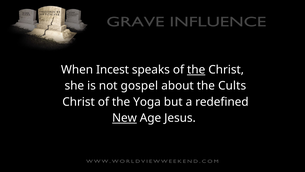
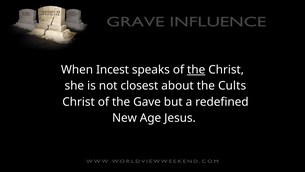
gospel: gospel -> closest (139, 86)
Yoga: Yoga -> Gave (147, 102)
New underline: present -> none (125, 118)
